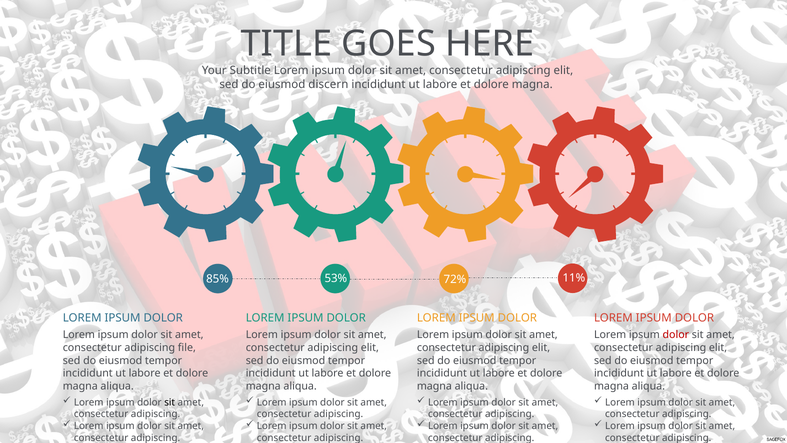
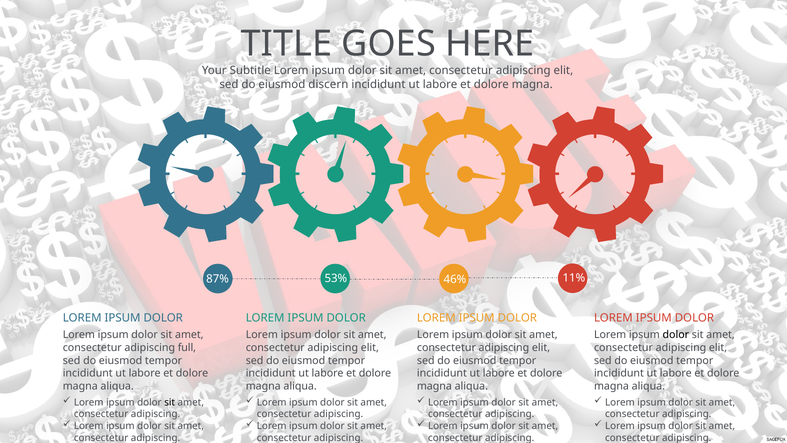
85%: 85% -> 87% (217, 279)
72%: 72% -> 46% (455, 279)
dolor colour: red -> black (676, 335)
file: file -> full (187, 347)
